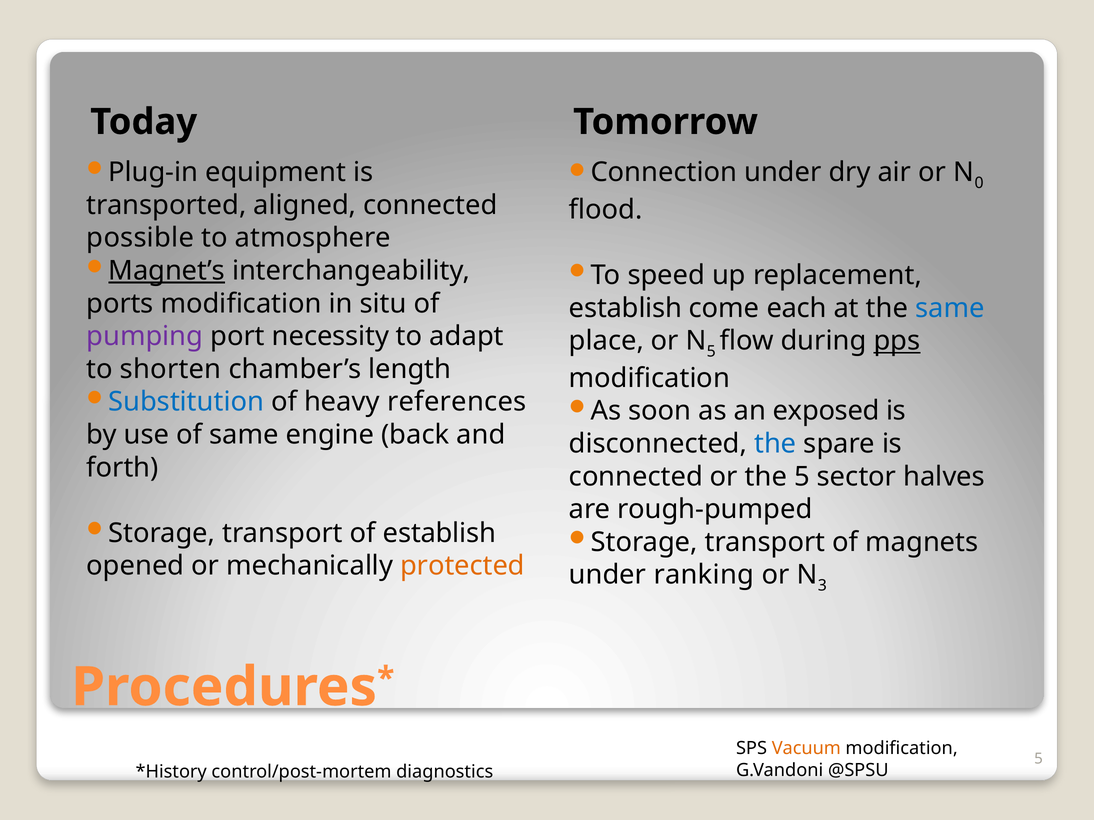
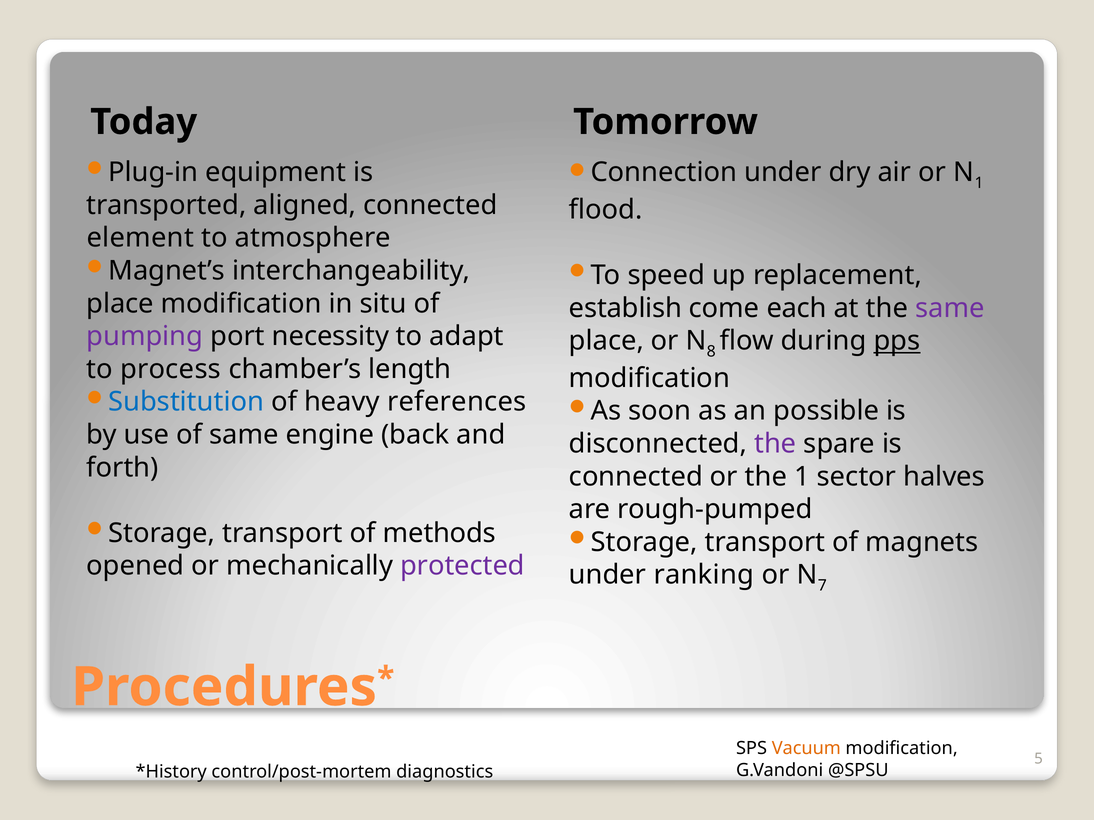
0: 0 -> 1 (979, 183)
possible: possible -> element (140, 238)
Magnet’s underline: present -> none (167, 271)
ports: ports -> place (120, 304)
same colour: blue -> purple (950, 308)
5: 5 -> 8 (711, 352)
shorten: shorten -> process (171, 369)
exposed: exposed -> possible (826, 411)
the colour: blue -> purple (775, 444)
the 5: 5 -> 1 (802, 477)
of establish: establish -> methods (439, 533)
protected colour: orange -> purple (462, 566)
3: 3 -> 7 (822, 586)
